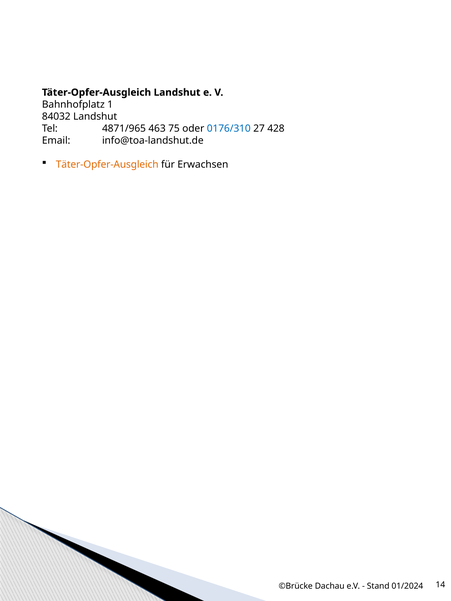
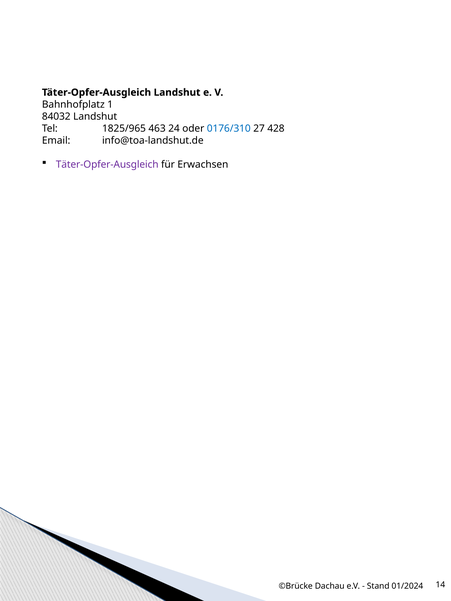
4871/965: 4871/965 -> 1825/965 (124, 129)
75: 75 -> 24 (174, 129)
Täter-Opfer-Ausgleich colour: orange -> purple (107, 165)
